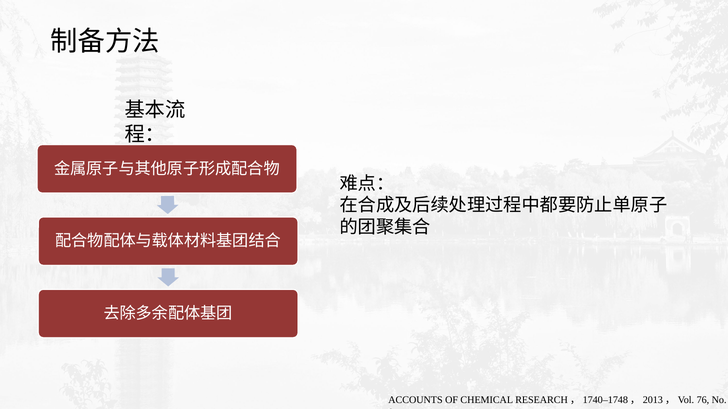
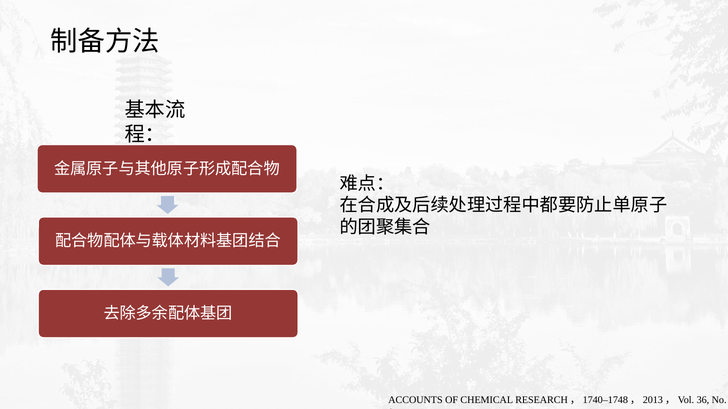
76: 76 -> 36 (703, 401)
